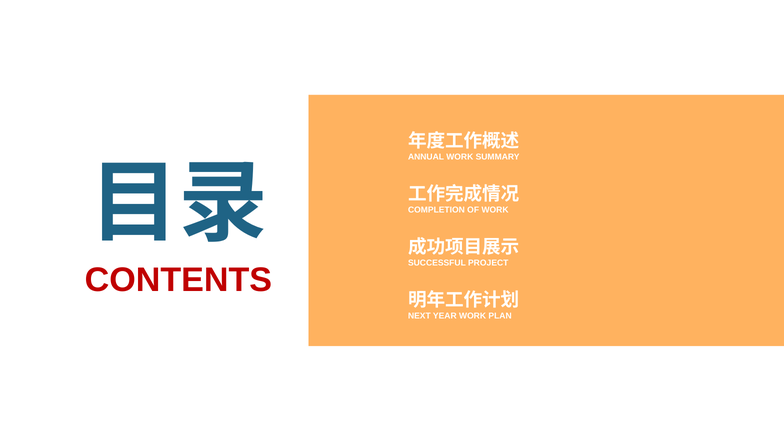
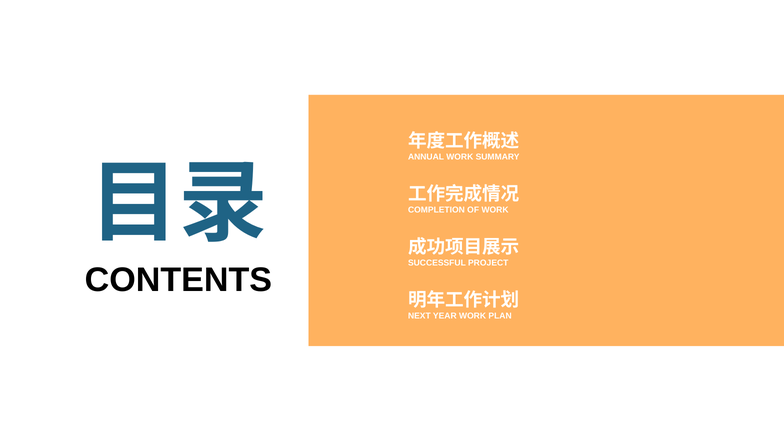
CONTENTS colour: red -> black (178, 280)
